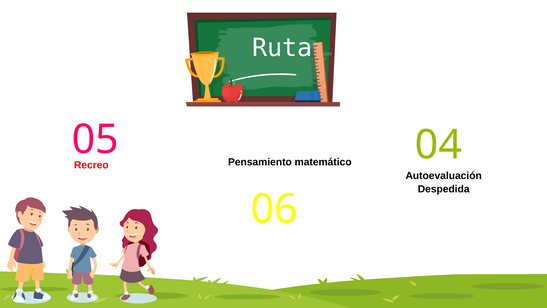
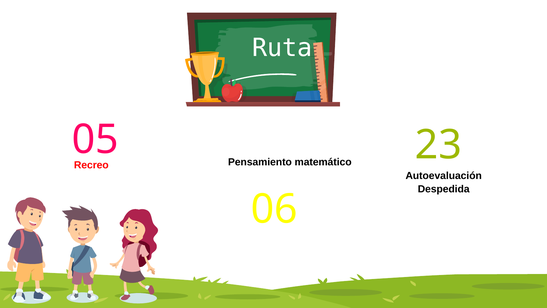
04: 04 -> 23 (438, 145)
